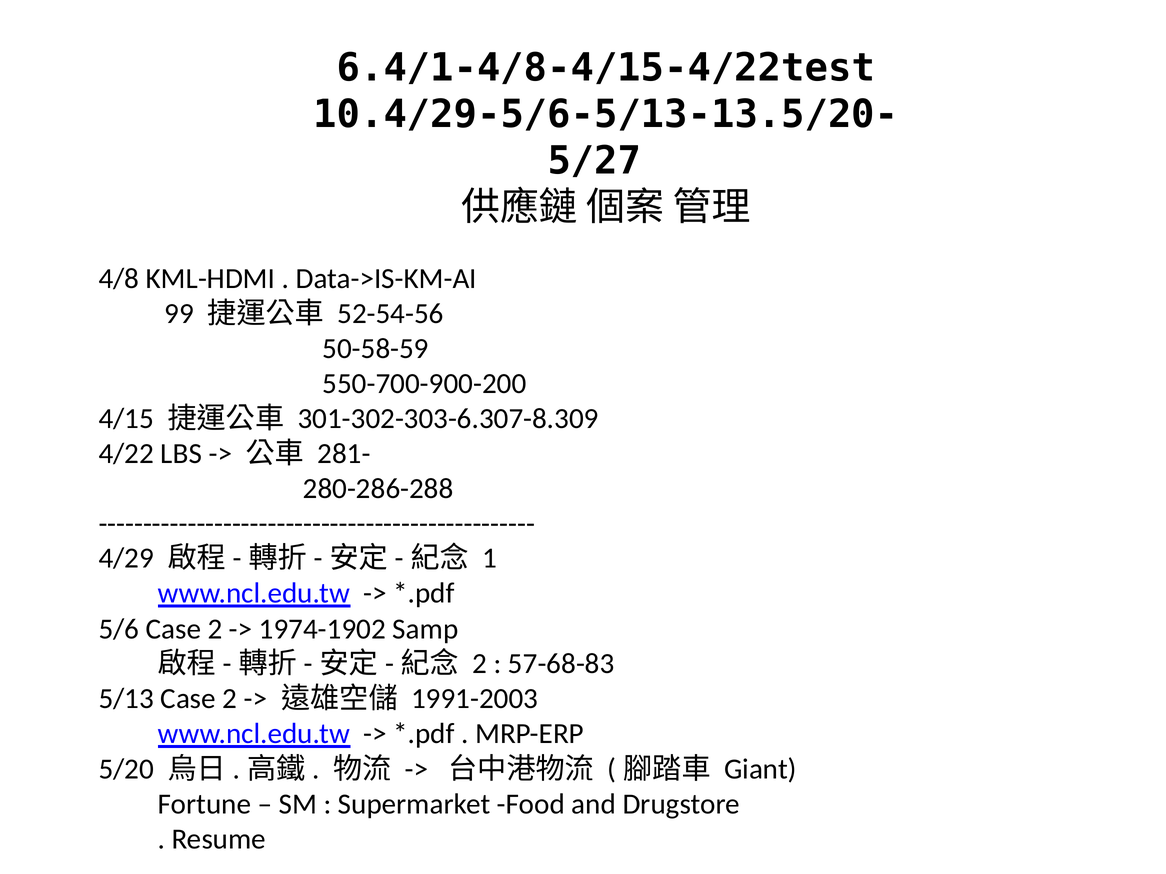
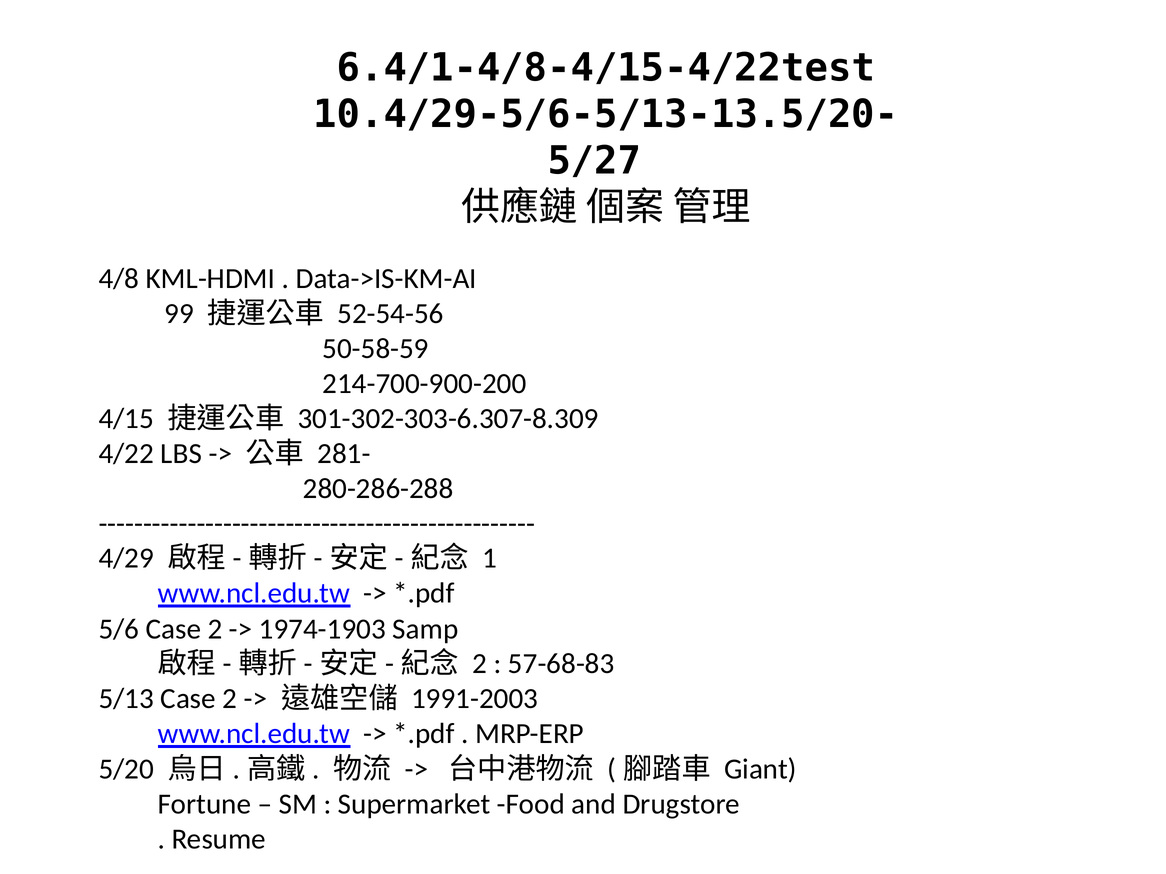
550-700-900-200: 550-700-900-200 -> 214-700-900-200 (424, 384)
1974-1902: 1974-1902 -> 1974-1903 (322, 629)
